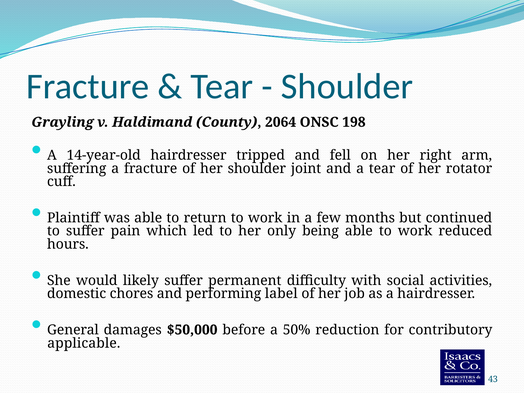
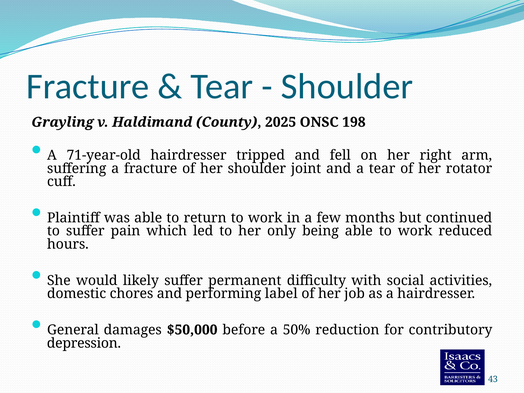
2064: 2064 -> 2025 (281, 122)
14-year-old: 14-year-old -> 71-year-old (104, 155)
applicable: applicable -> depression (84, 343)
